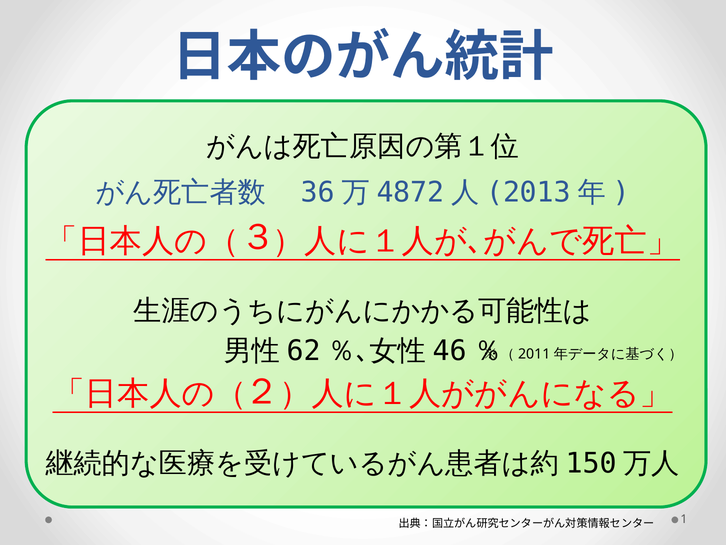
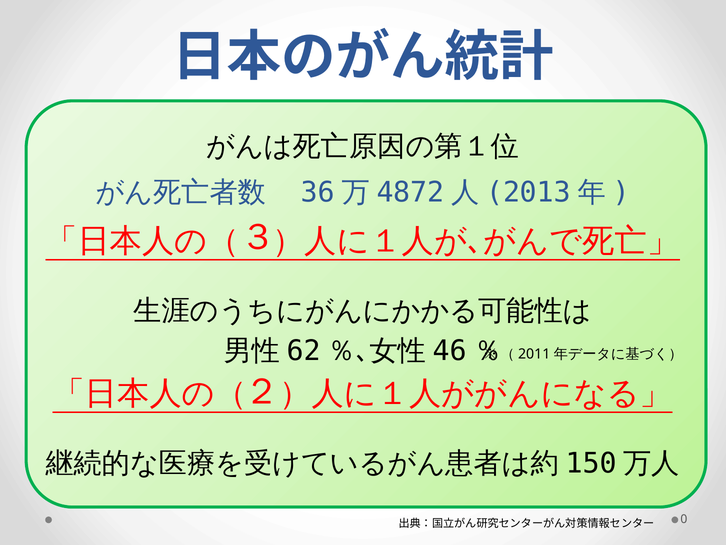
1: 1 -> 0 (684, 519)
